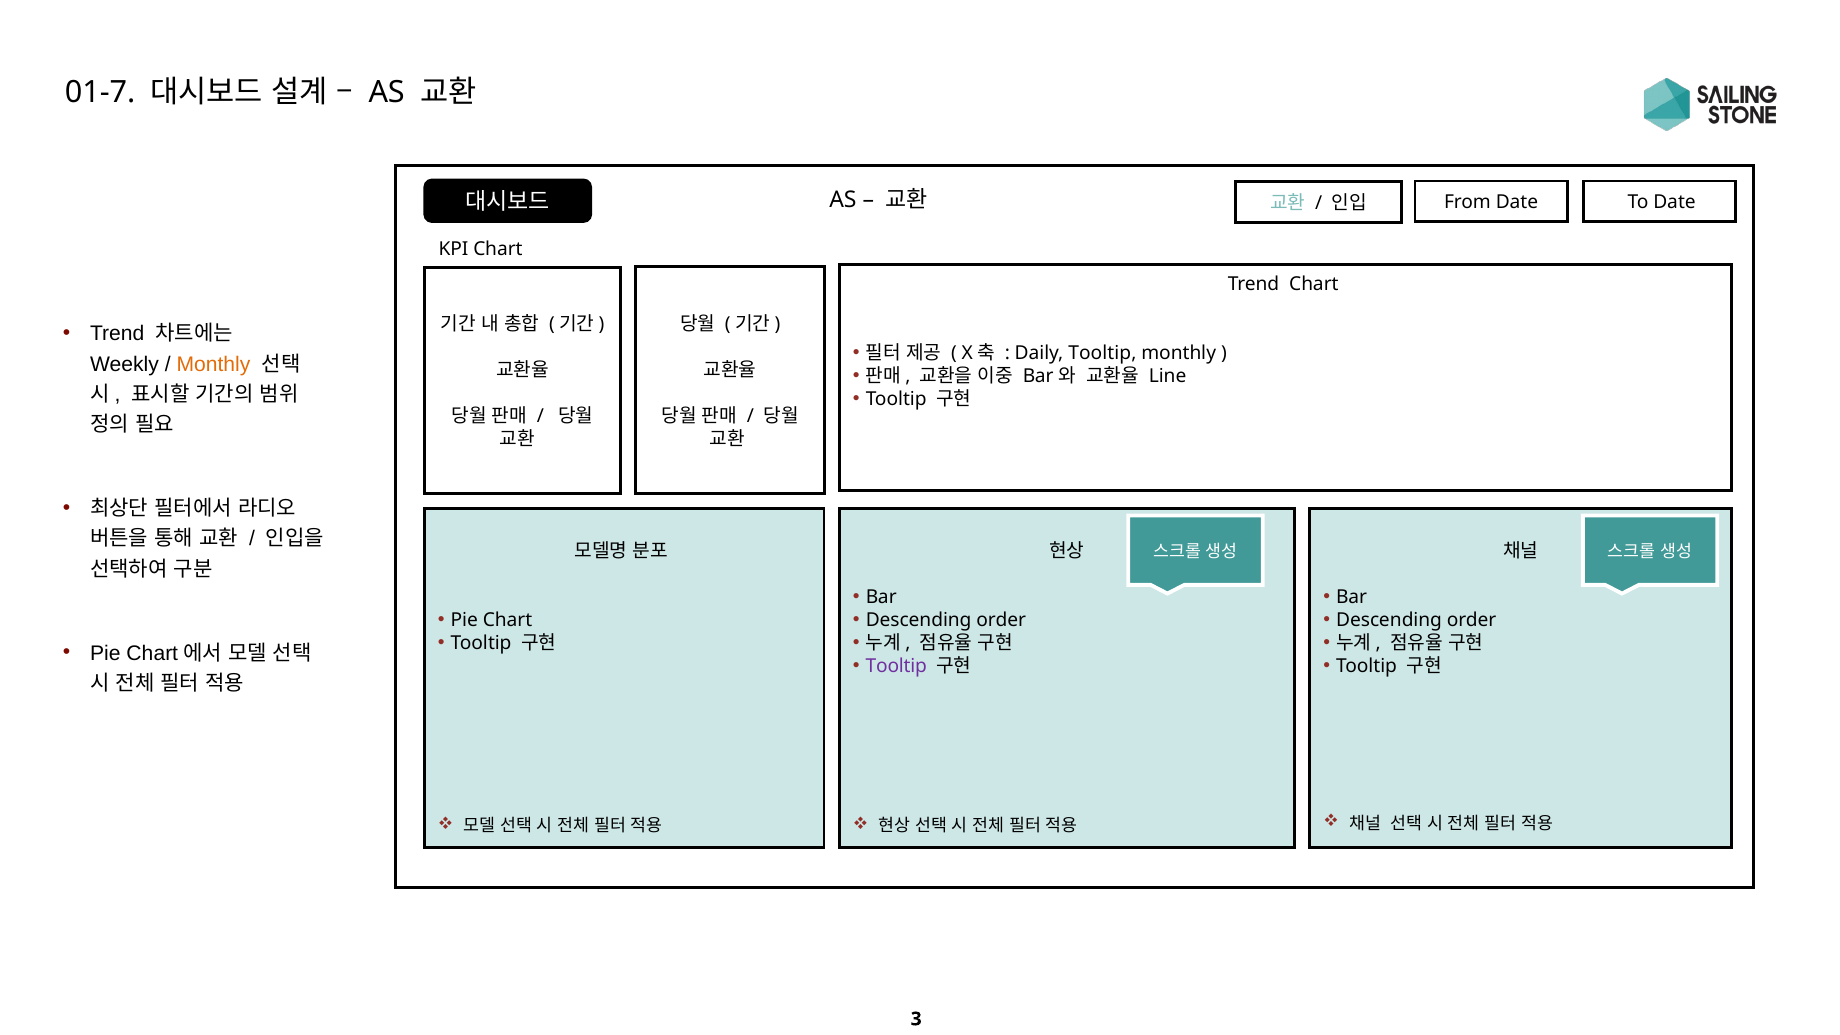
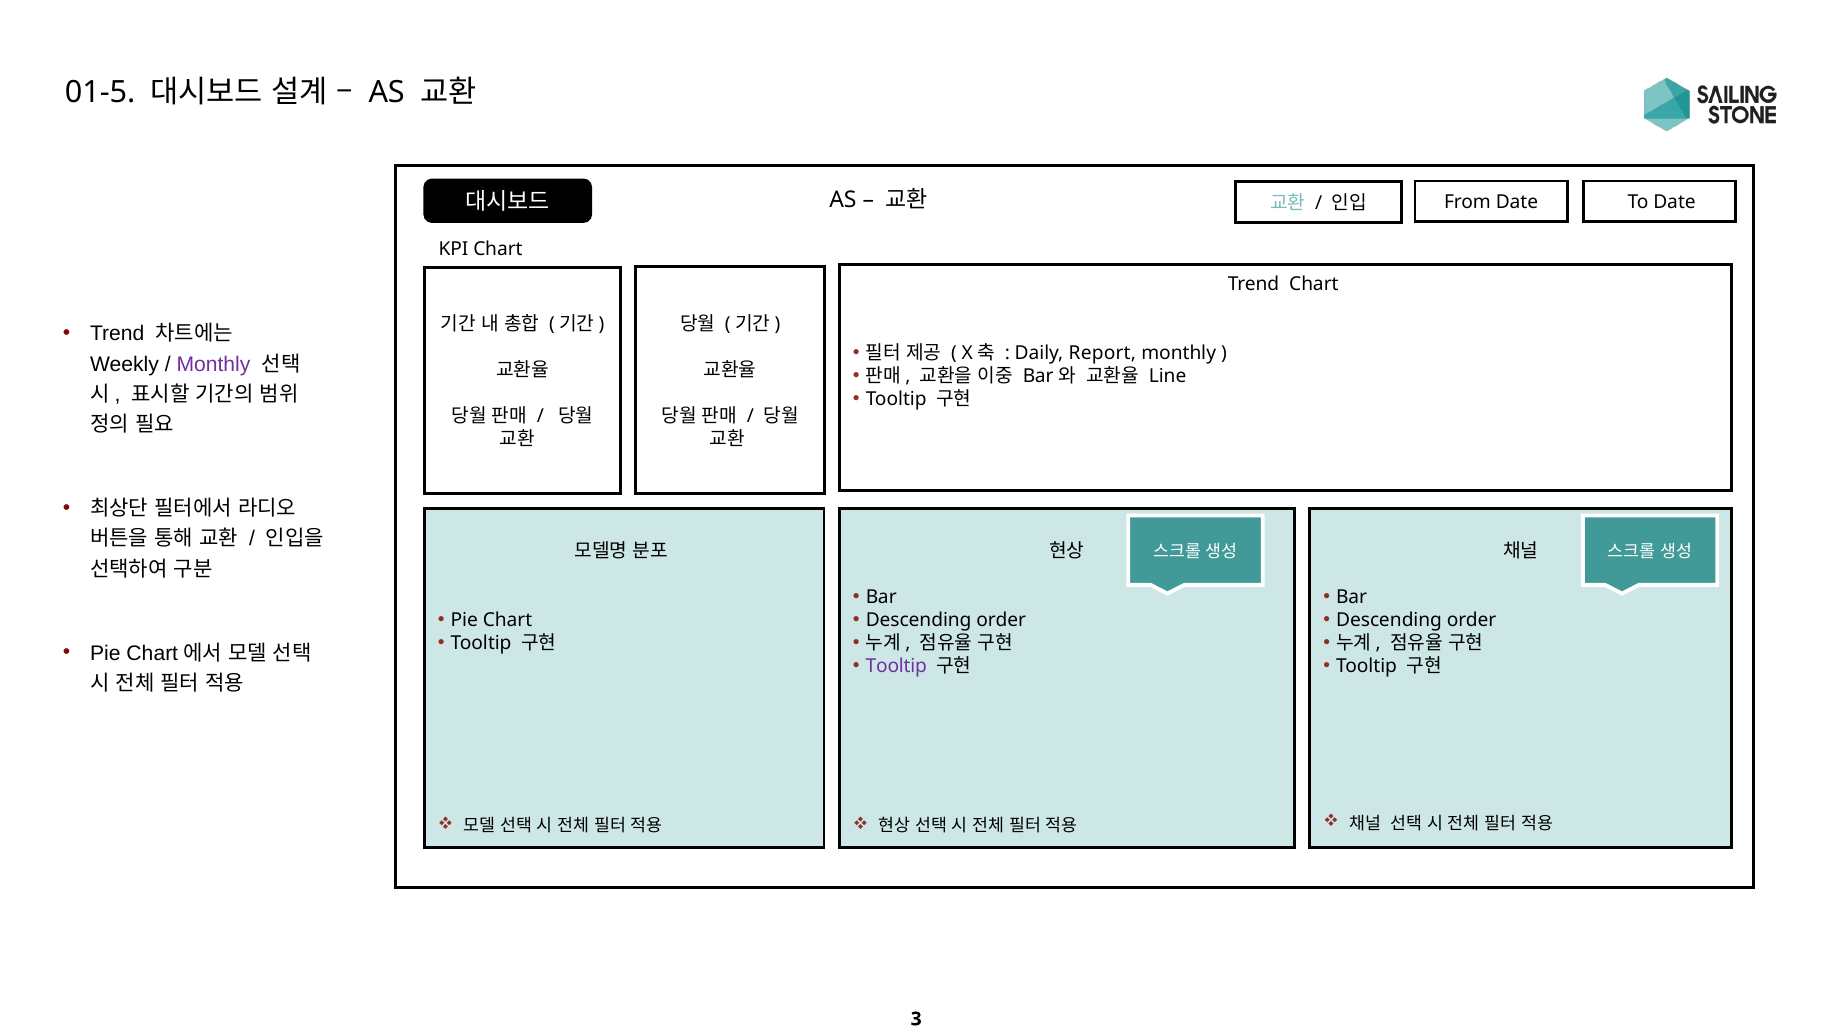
01-7: 01-7 -> 01-5 (100, 93)
Daily Tooltip: Tooltip -> Report (1102, 353)
Monthly colour: orange -> purple (214, 364)
